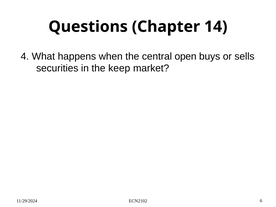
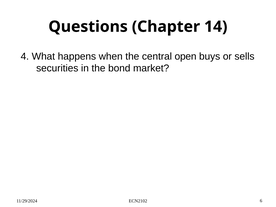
keep: keep -> bond (119, 68)
